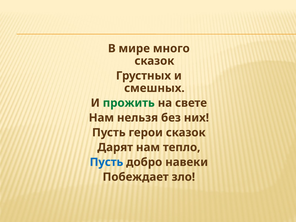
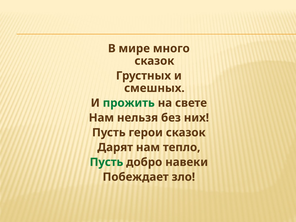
Пусть colour: blue -> green (106, 162)
